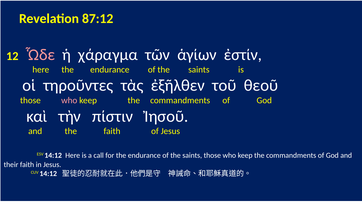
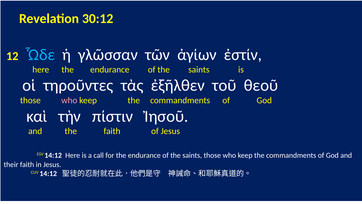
87:12: 87:12 -> 30:12 (98, 19)
Ὧδε colour: pink -> light blue (41, 55)
χάραγμα: χάραγμα -> γλῶσσαν (108, 55)
